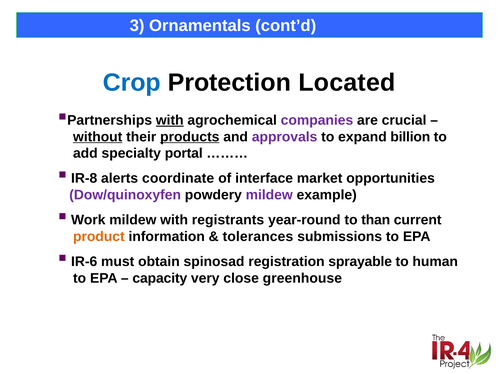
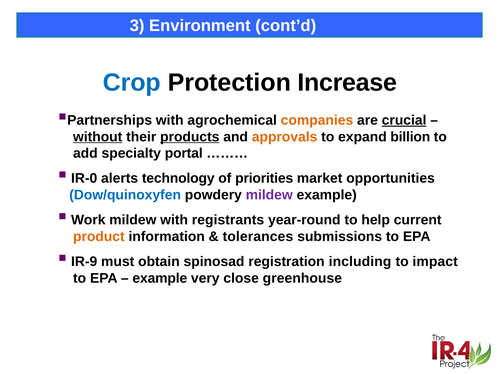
Ornamentals: Ornamentals -> Environment (200, 26)
Located: Located -> Increase (347, 83)
with underline: present -> none (170, 120)
companies colour: purple -> orange (317, 120)
crucial underline: none -> present (404, 120)
approvals colour: purple -> orange (285, 137)
IR-8: IR-8 -> IR-0 (84, 178)
coordinate: coordinate -> technology (178, 178)
interface: interface -> priorities (264, 178)
Dow/quinoxyfen colour: purple -> blue (125, 195)
than: than -> help (376, 220)
IR-6: IR-6 -> IR-9 (84, 262)
sprayable: sprayable -> including (360, 262)
human: human -> impact (435, 262)
capacity: capacity -> example (160, 278)
